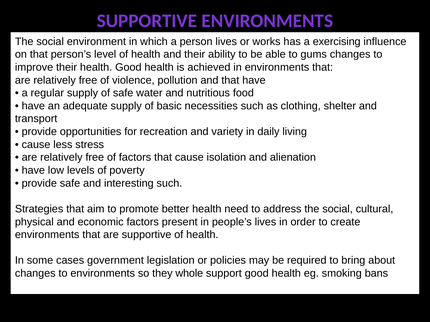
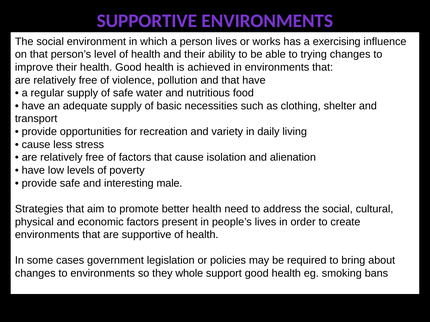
gums: gums -> trying (314, 54)
interesting such: such -> male (169, 183)
